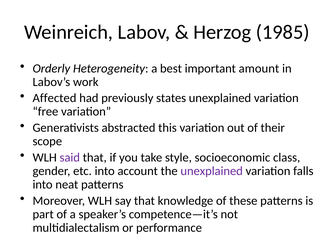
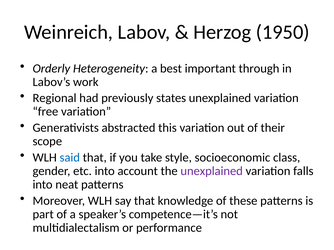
1985: 1985 -> 1950 (283, 32)
amount: amount -> through (259, 69)
Affected: Affected -> Regional (55, 98)
said colour: purple -> blue (70, 158)
